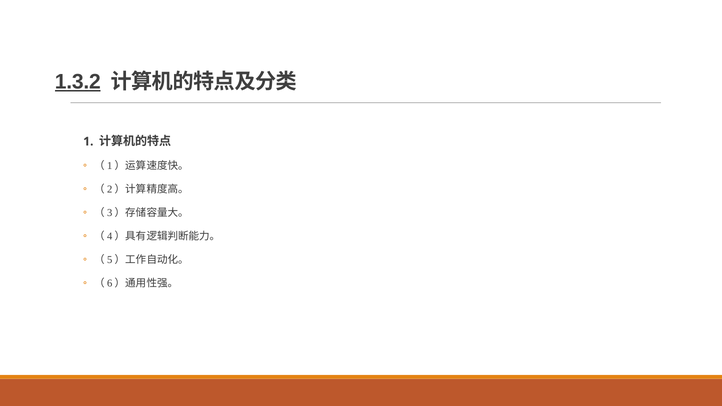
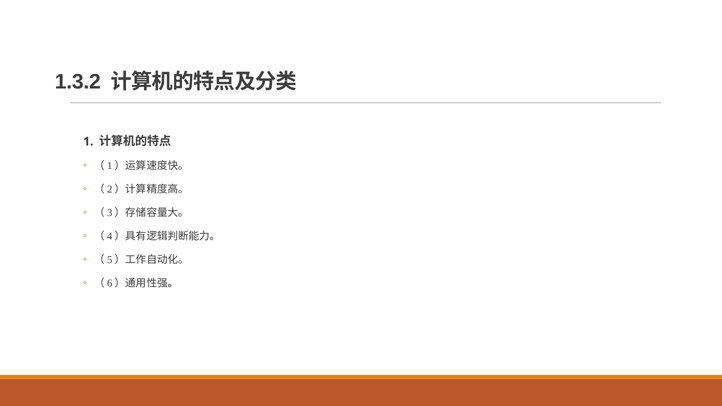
1.3.2 underline: present -> none (78, 82)
